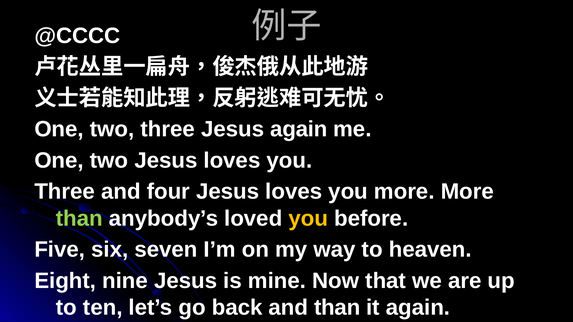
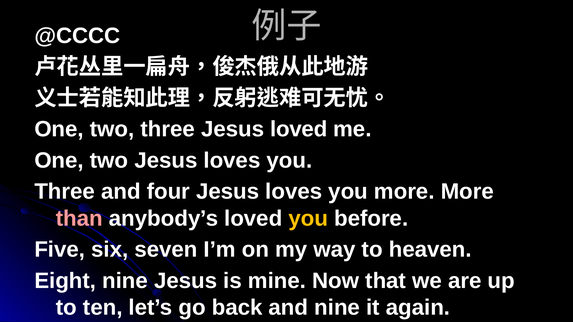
Jesus again: again -> loved (299, 129)
than colour: light green -> pink (79, 219)
and than: than -> nine (337, 308)
